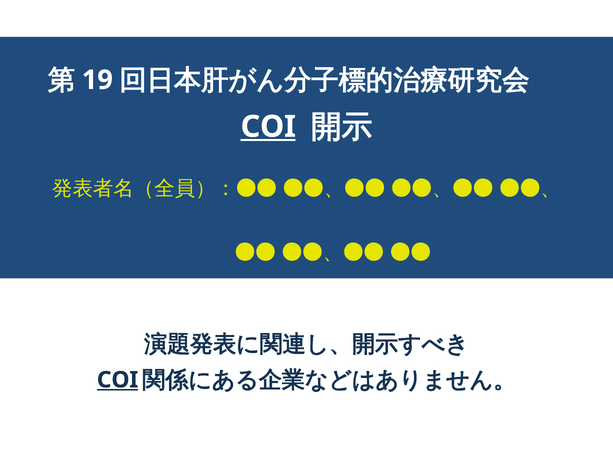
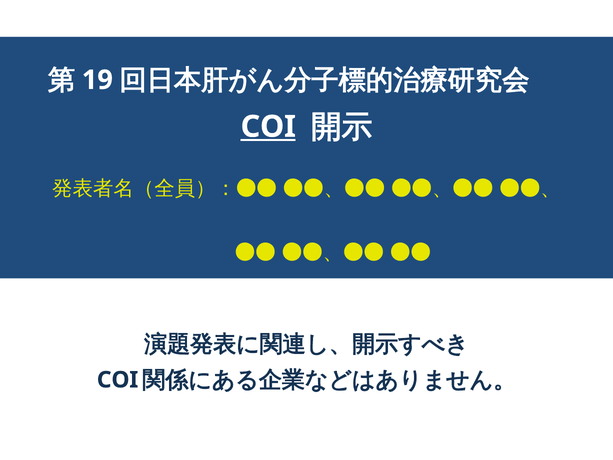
COI underline: present -> none (118, 380)
